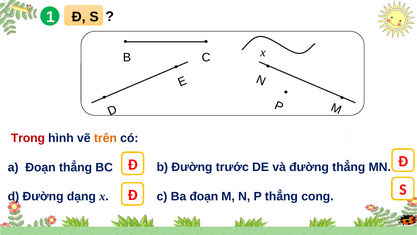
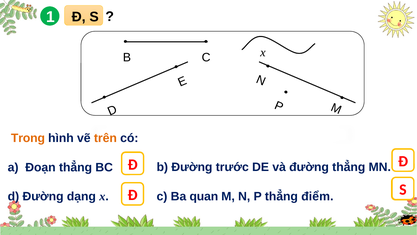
Trong colour: red -> orange (28, 138)
Ba đoạn: đoạn -> quan (204, 196)
cong: cong -> điểm (317, 196)
